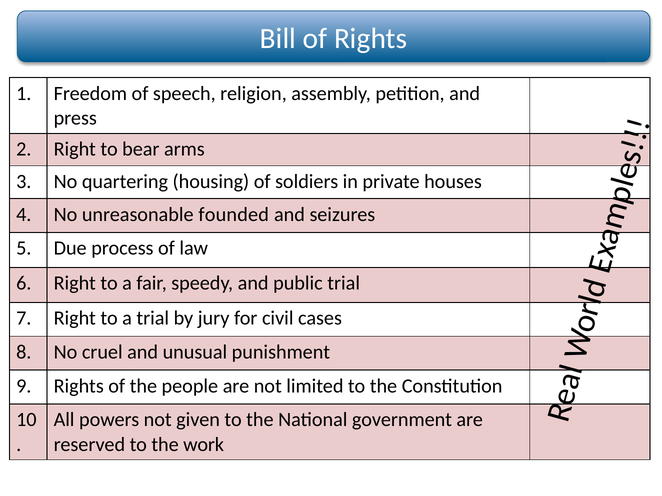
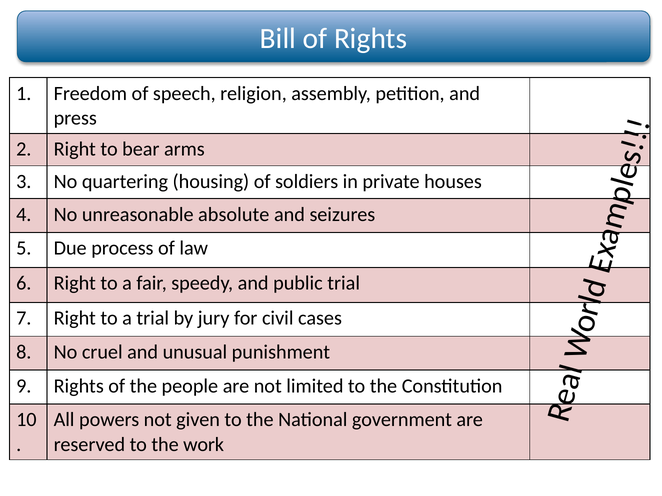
founded: founded -> absolute (234, 215)
